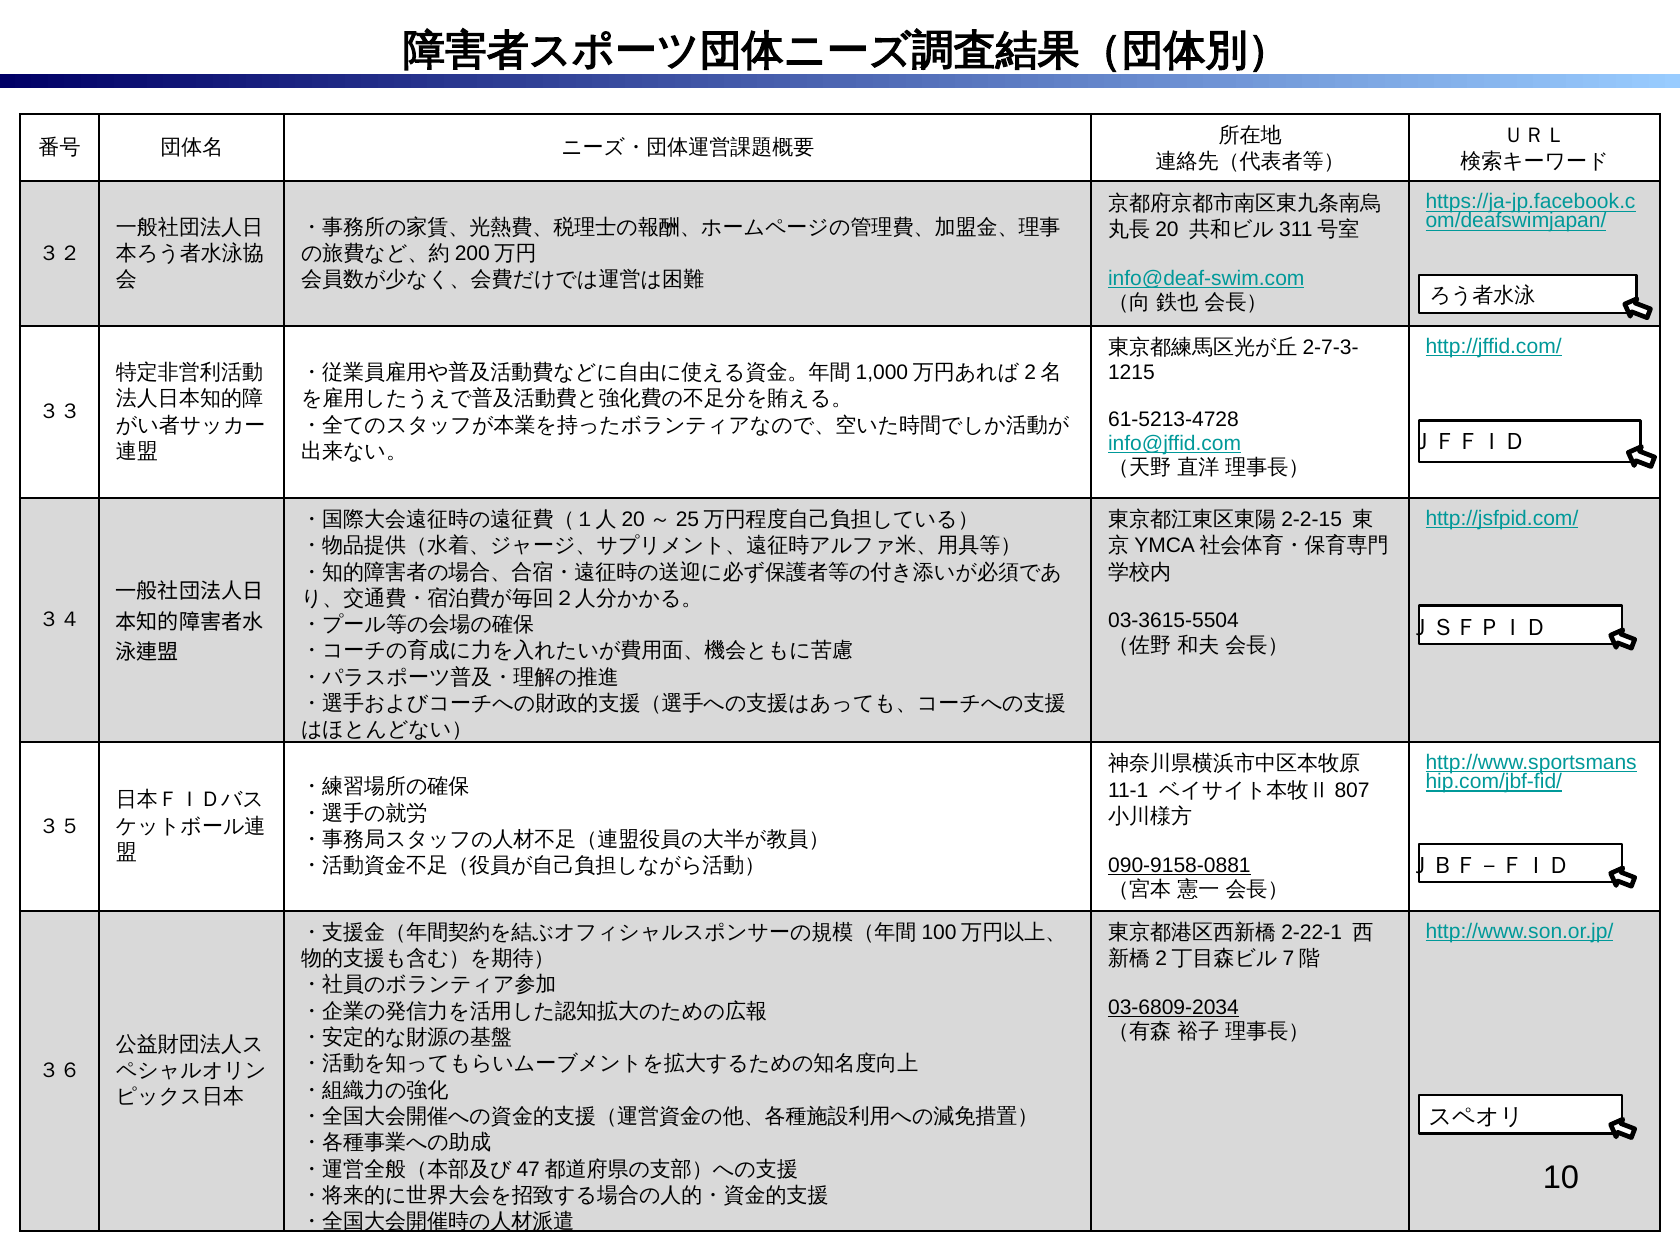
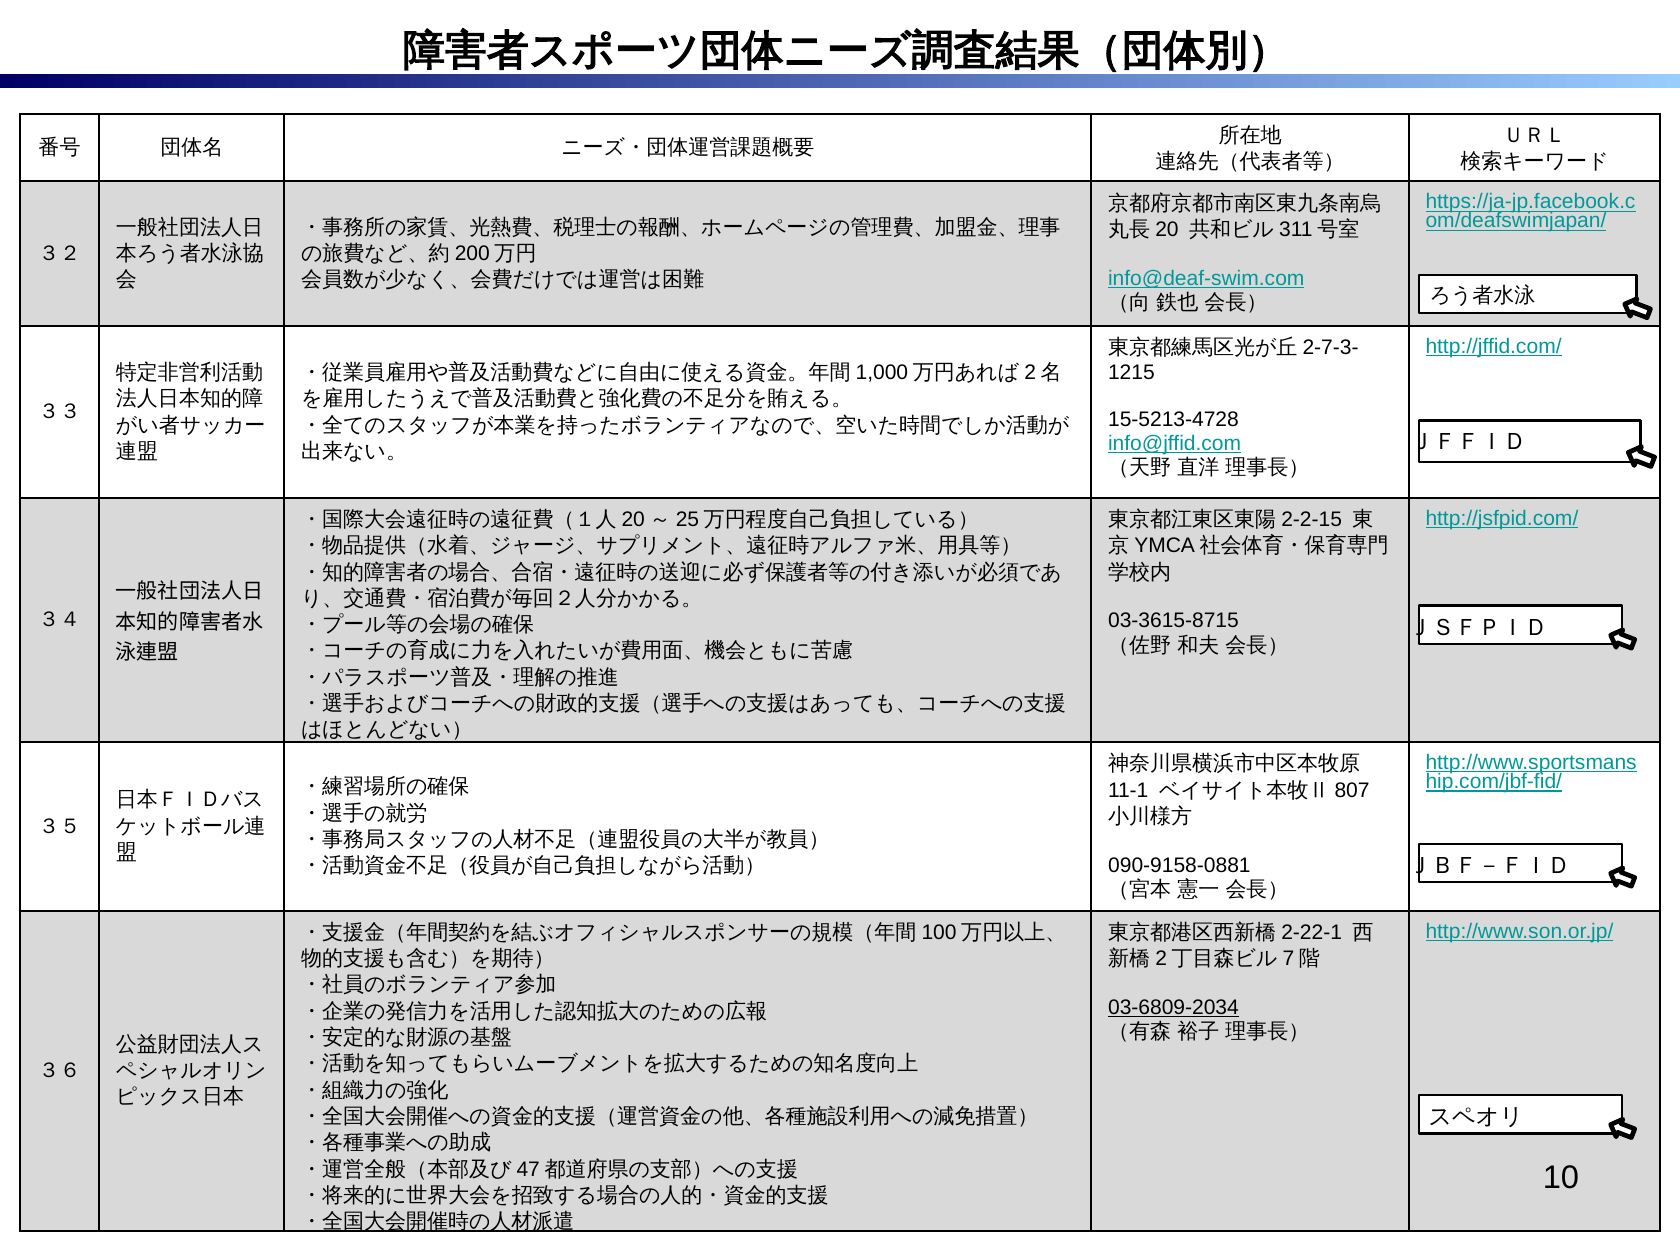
61-5213-4728: 61-5213-4728 -> 15-5213-4728 (1173, 420)
03-3615-5504: 03-3615-5504 -> 03-3615-8715 (1173, 621)
090-9158-0881 underline: present -> none (1179, 865)
